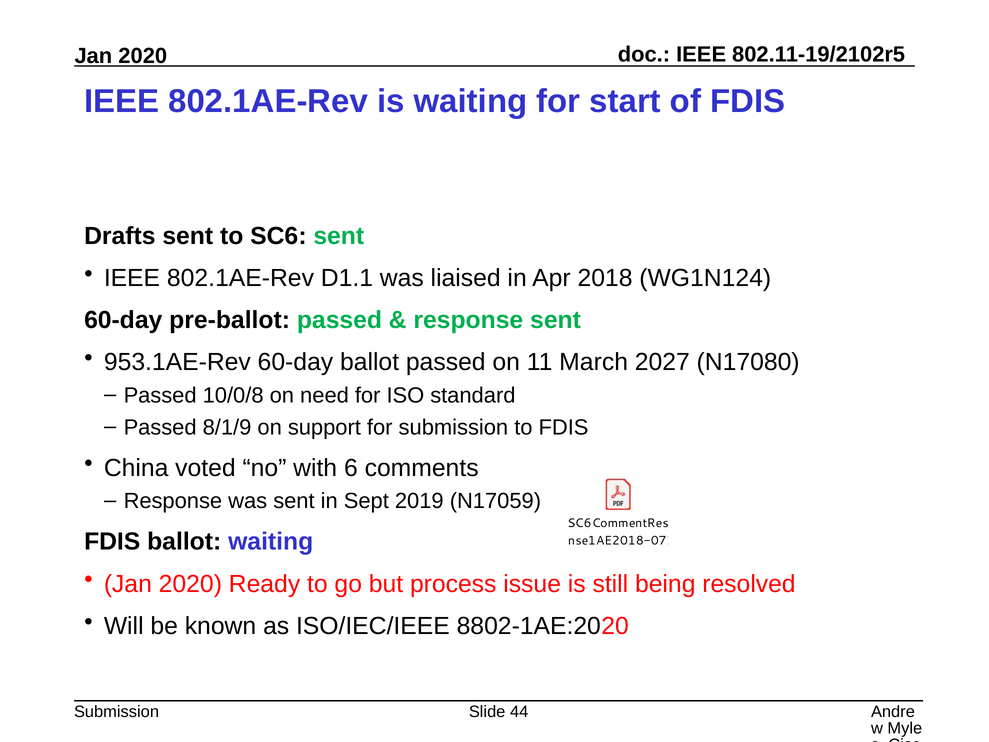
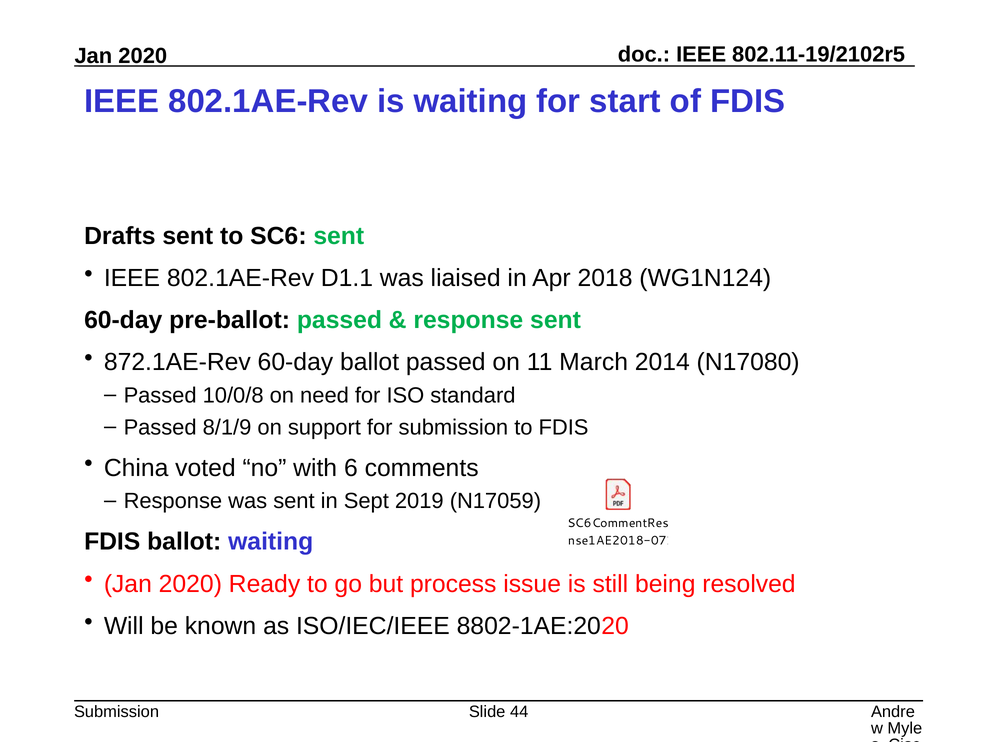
953.1AE-Rev: 953.1AE-Rev -> 872.1AE-Rev (177, 362)
2027: 2027 -> 2014 (662, 362)
